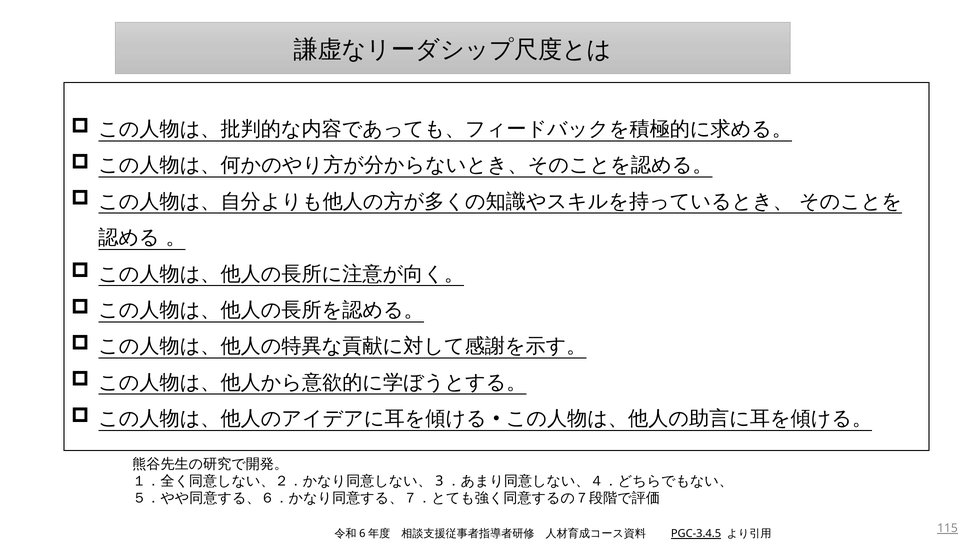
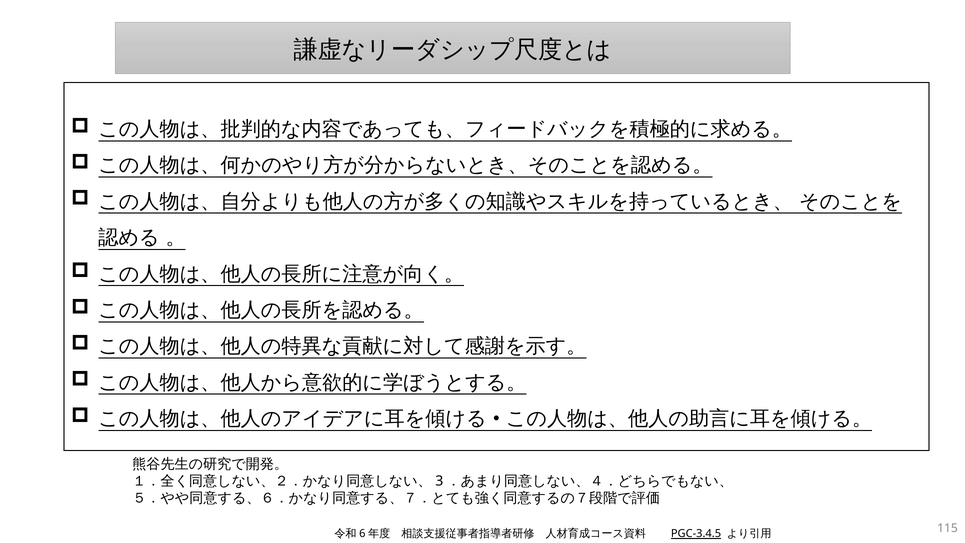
115 underline: present -> none (947, 528)
